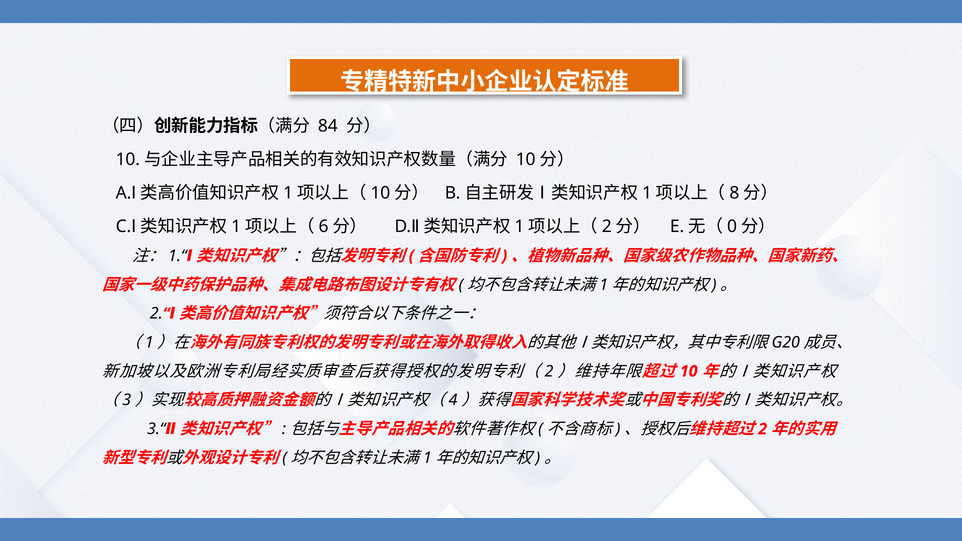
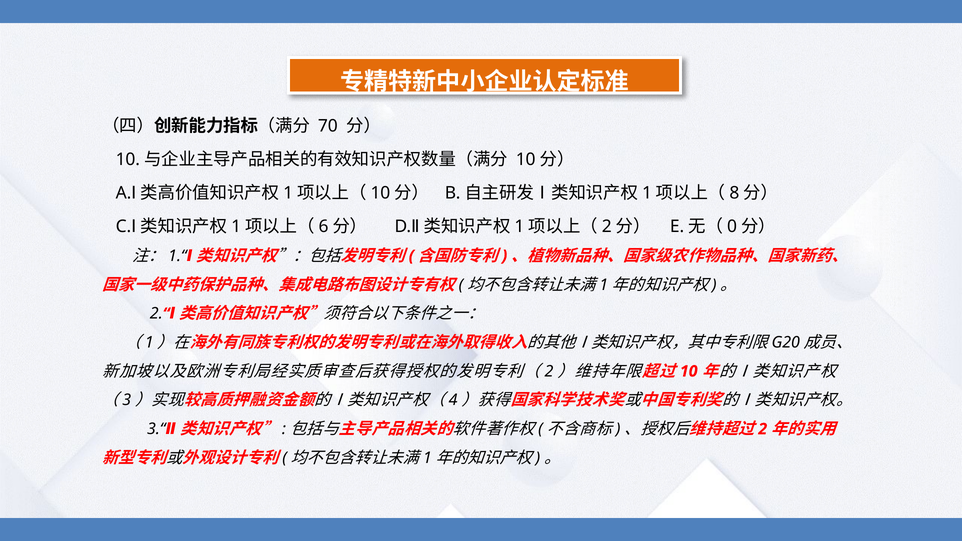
84: 84 -> 70 (328, 126)
